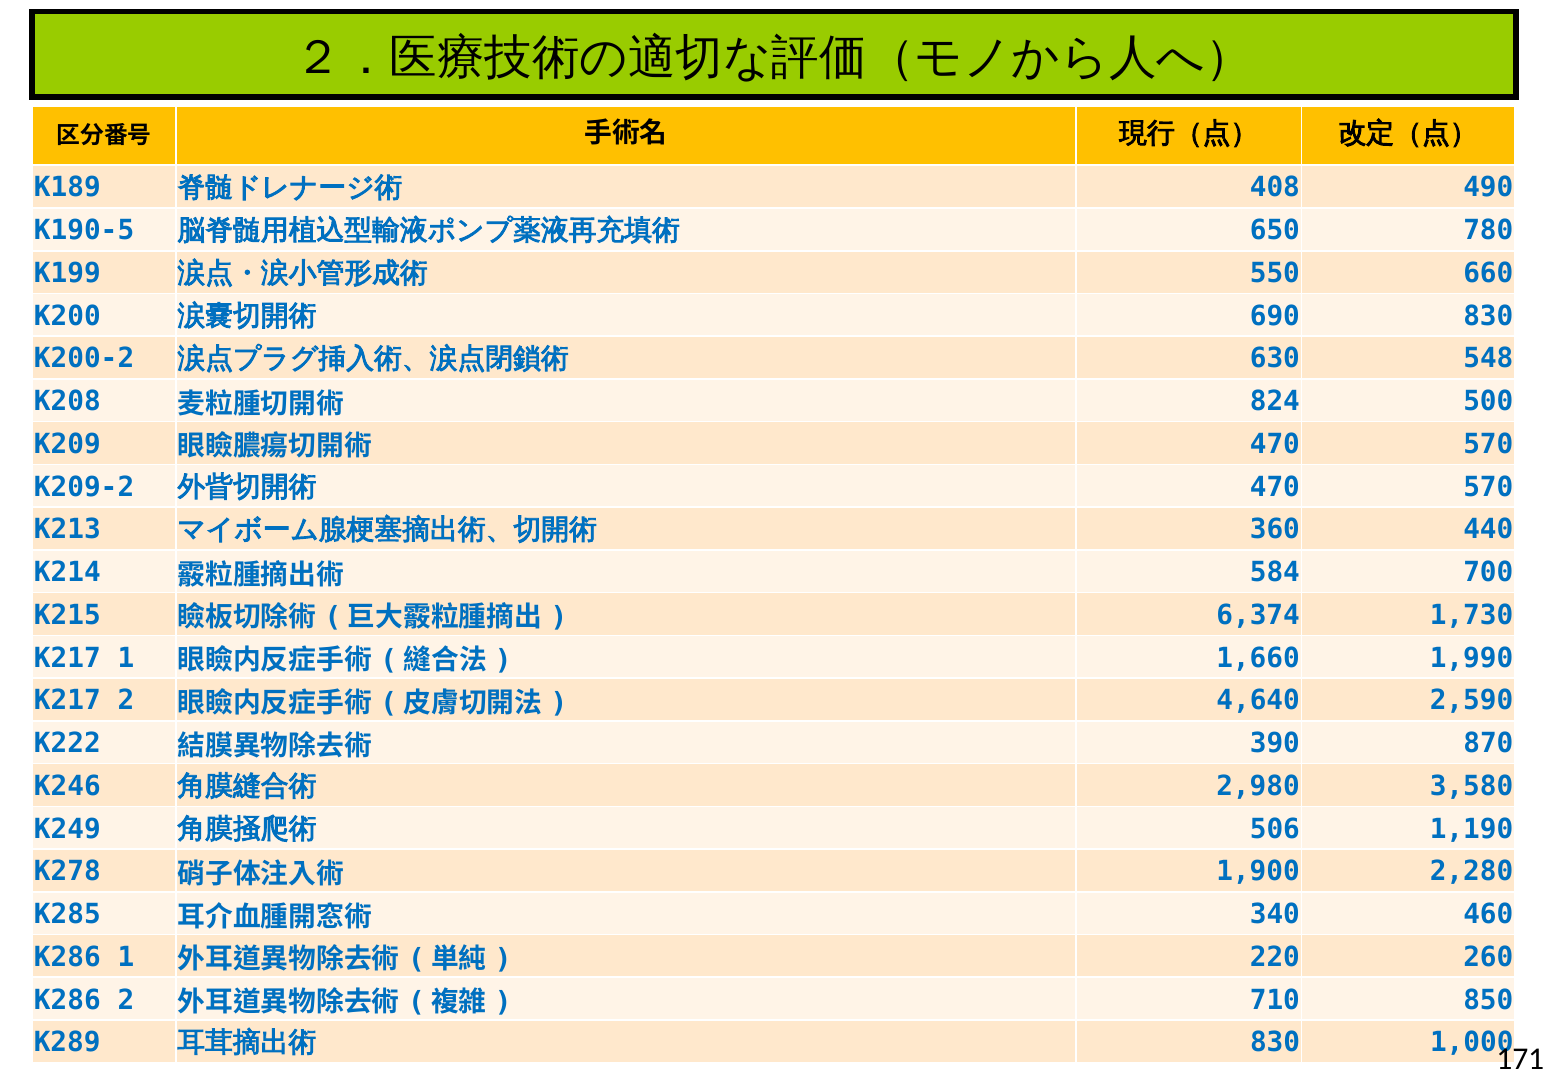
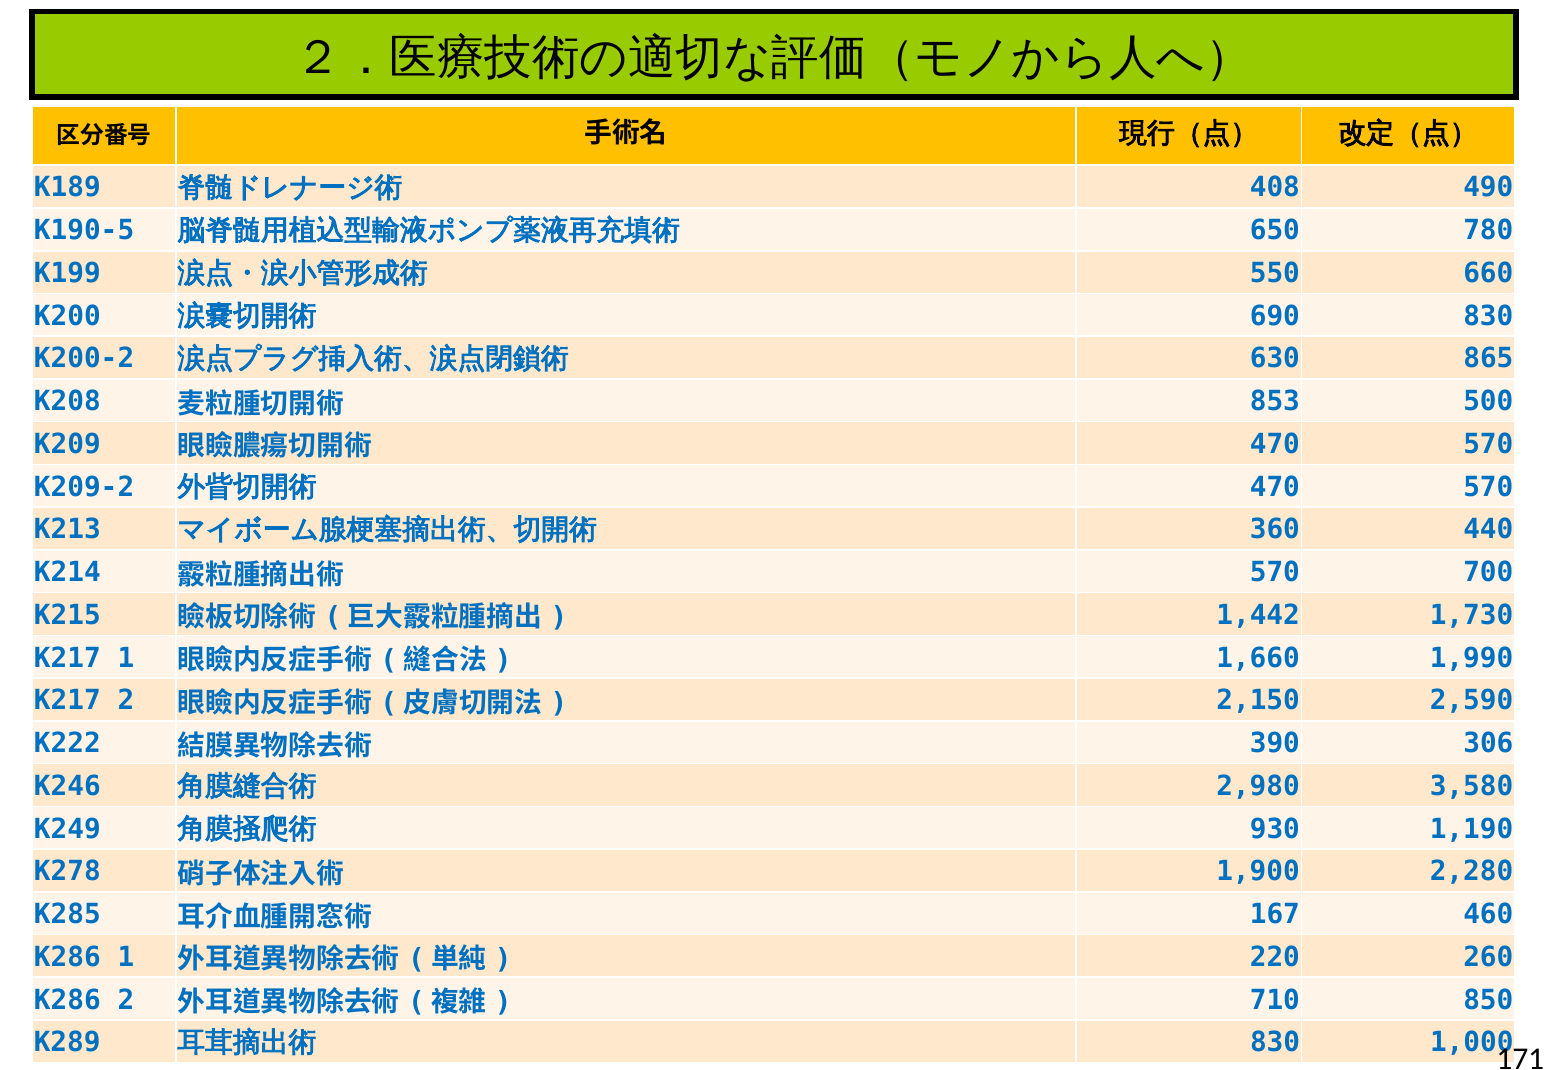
548: 548 -> 865 (1488, 359)
824: 824 -> 853 (1275, 401)
584: 584 -> 570 (1275, 572)
6,374: 6,374 -> 1,442 (1258, 615)
4,640: 4,640 -> 2,150 (1258, 700)
870: 870 -> 306 (1488, 743)
506: 506 -> 930 (1275, 829)
340: 340 -> 167 (1275, 914)
